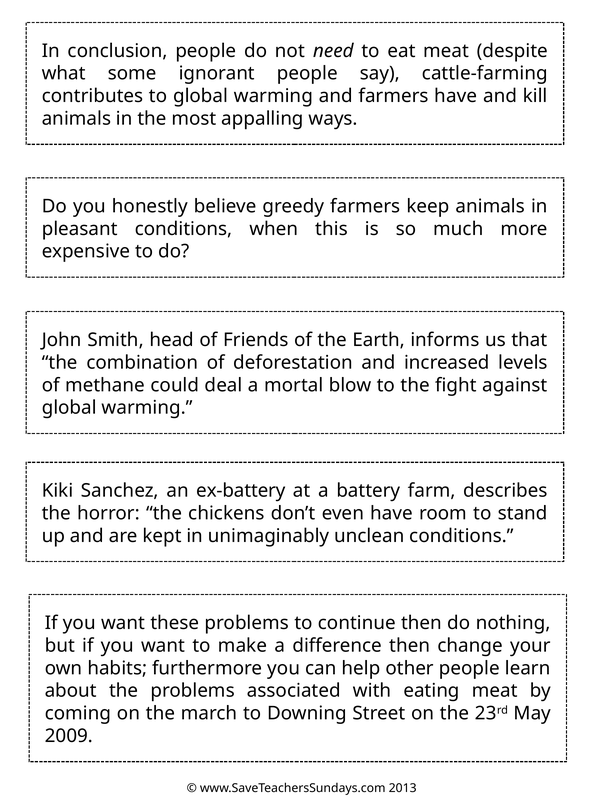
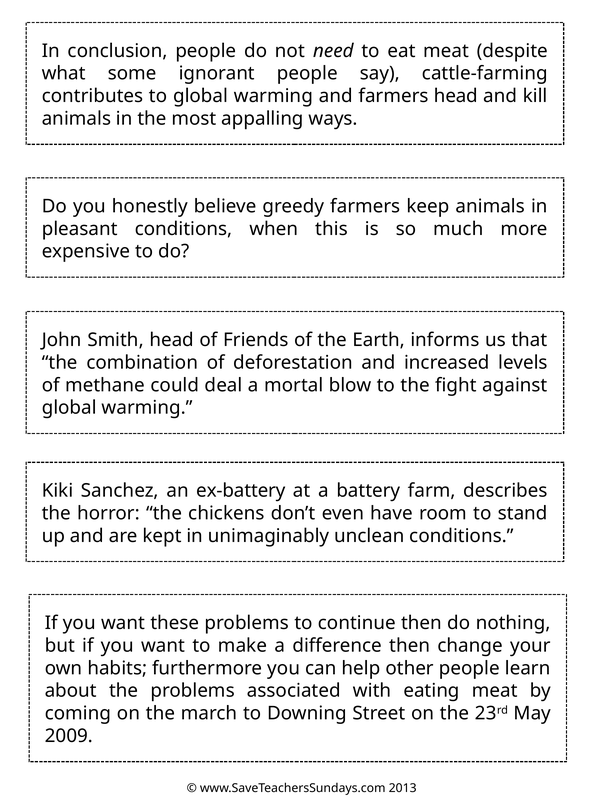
farmers have: have -> head (456, 96)
